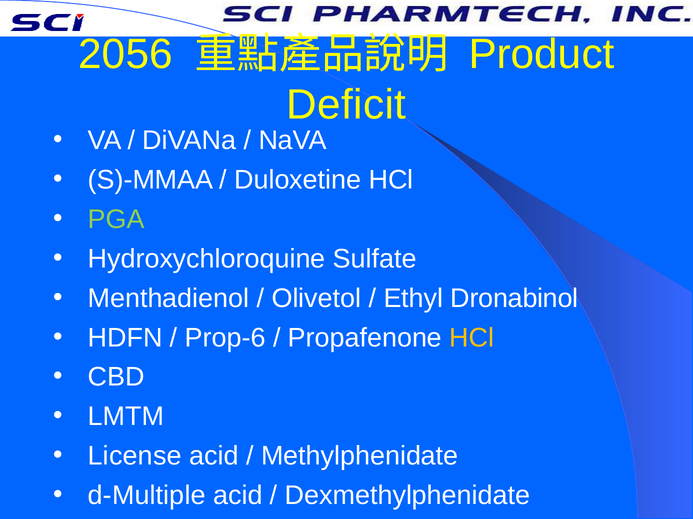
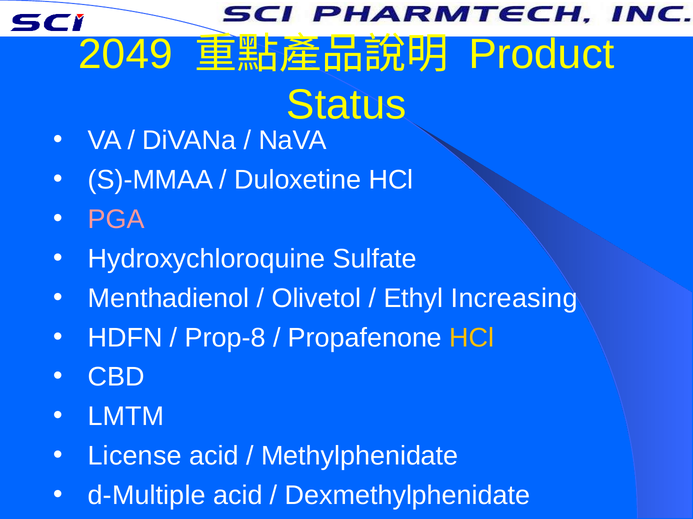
2056: 2056 -> 2049 (126, 54)
Deficit: Deficit -> Status (346, 105)
PGA colour: light green -> pink (116, 220)
Dronabinol: Dronabinol -> Increasing (514, 299)
Prop-6: Prop-6 -> Prop-8 (225, 338)
